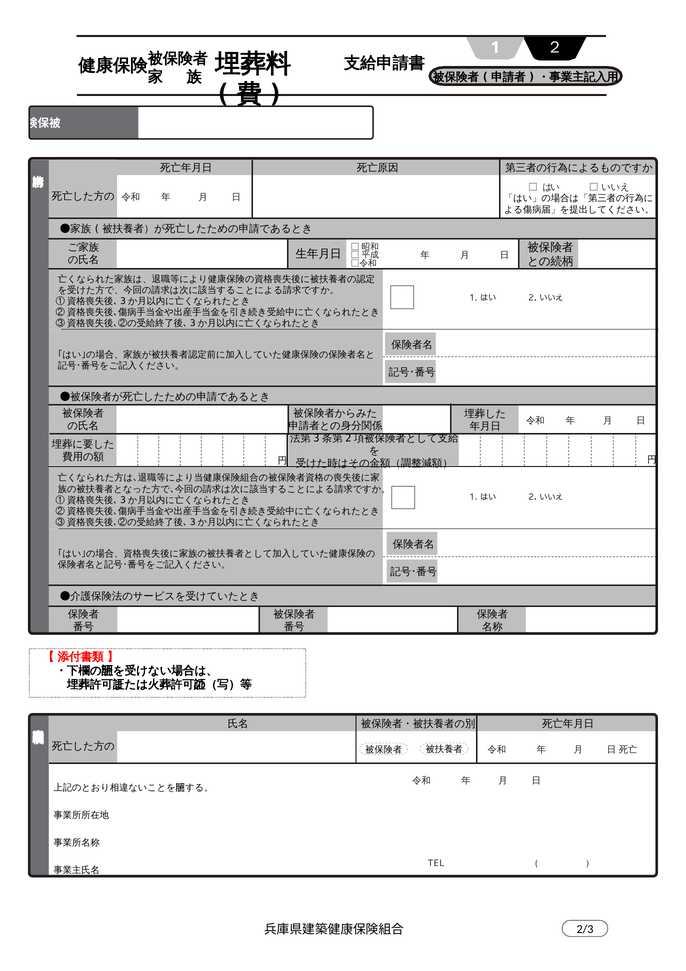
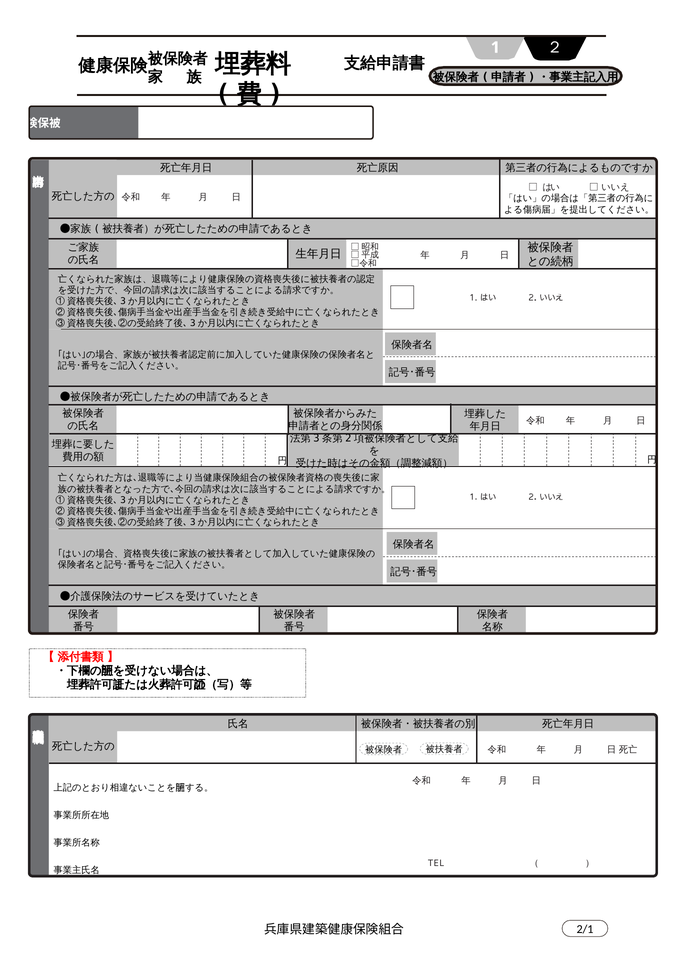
2/3: 2/3 -> 2/1 (585, 929)
